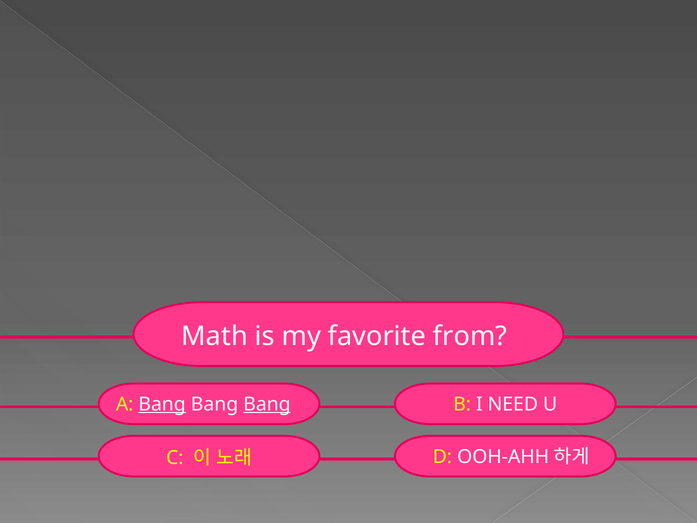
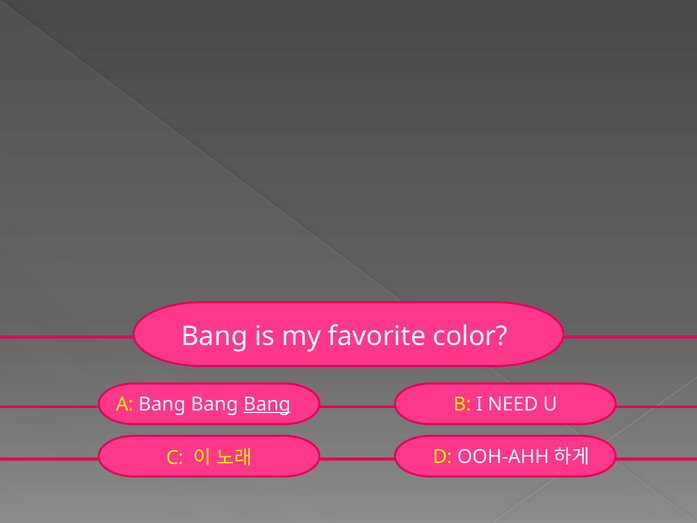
Math: Math -> Bang (214, 336)
from: from -> color (470, 336)
Bang underline: present -> none (162, 404)
